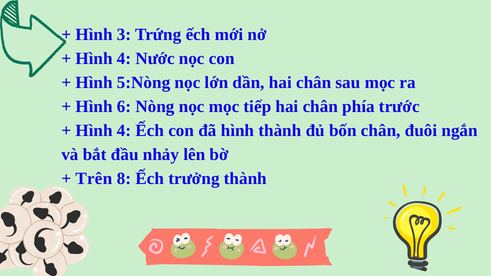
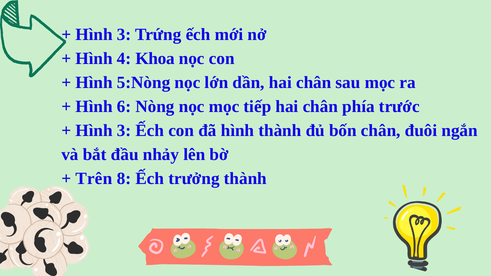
Nước: Nước -> Khoa (155, 58)
4: 4 -> 3 (124, 131)
